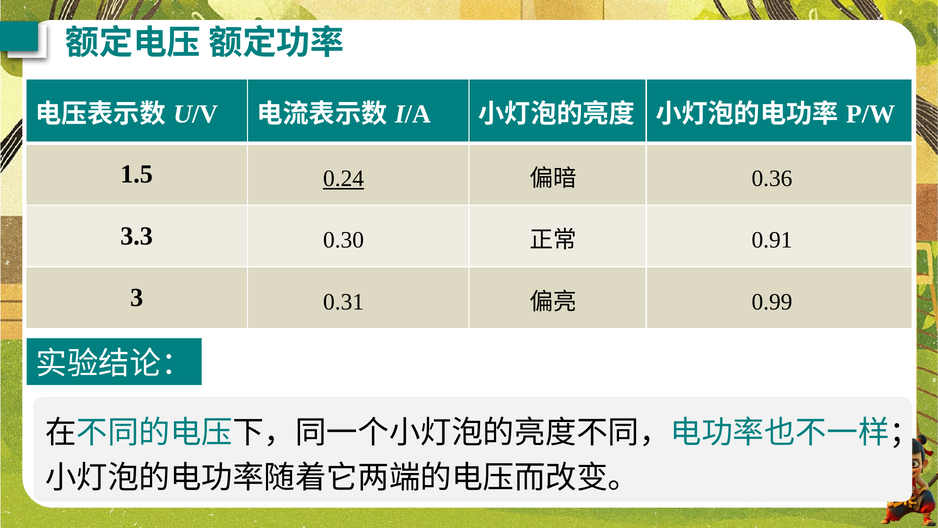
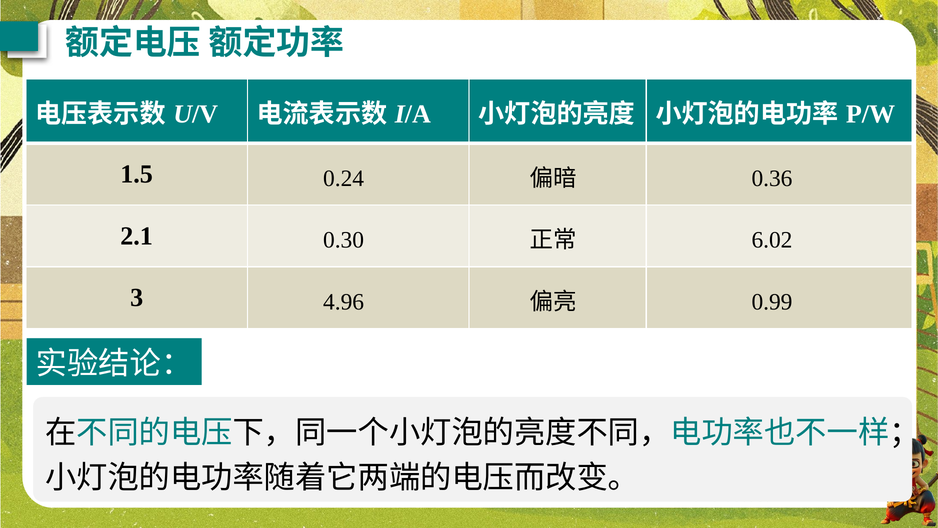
0.24 underline: present -> none (344, 178)
3.3: 3.3 -> 2.1 (137, 236)
0.91: 0.91 -> 6.02 (772, 240)
0.31: 0.31 -> 4.96 (344, 302)
